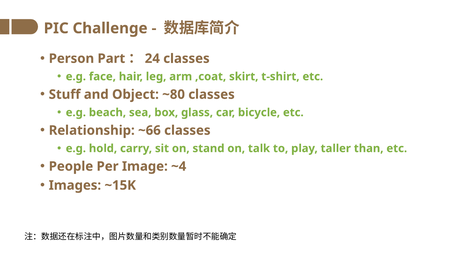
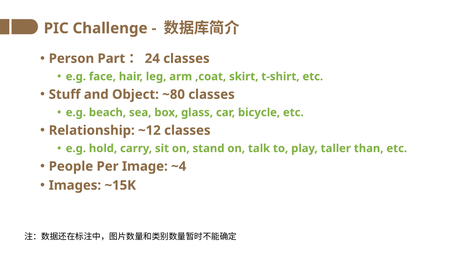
~66: ~66 -> ~12 (149, 130)
